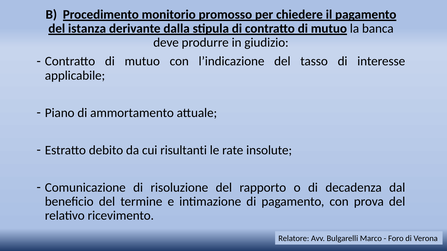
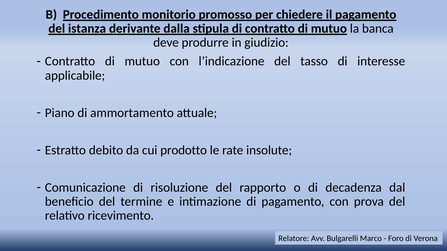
risultanti: risultanti -> prodotto (184, 150)
